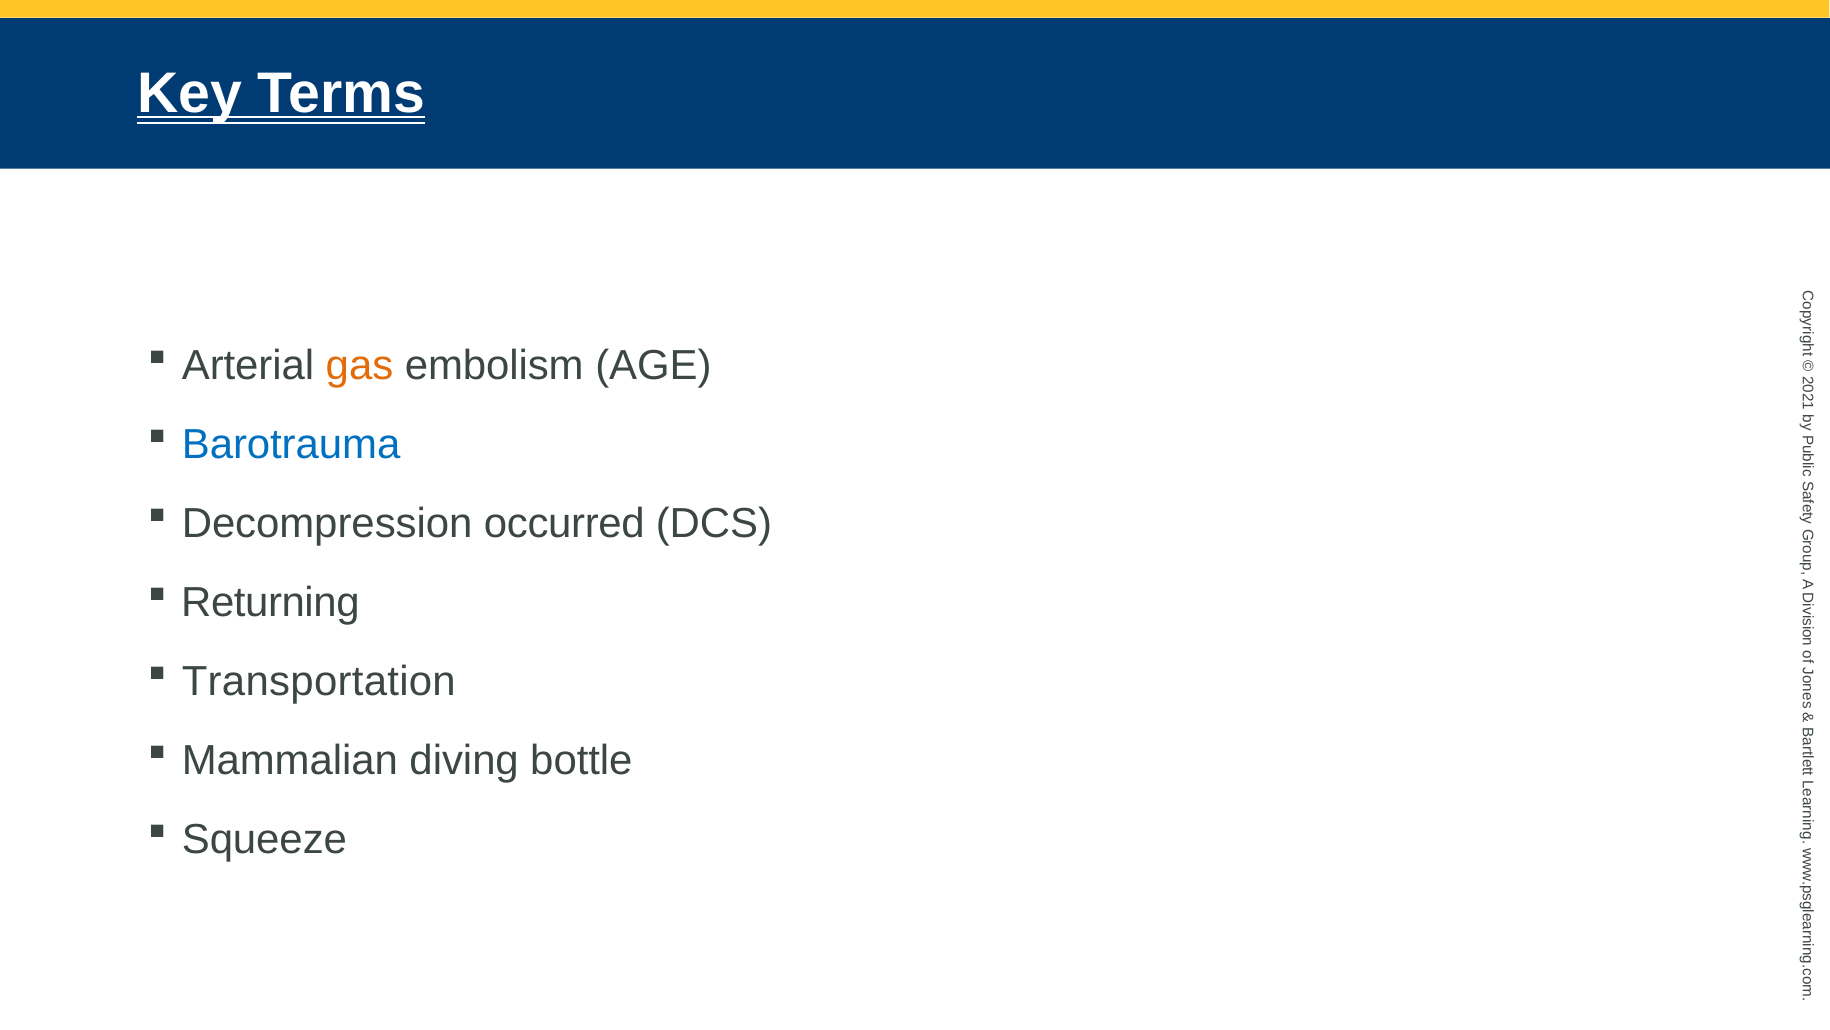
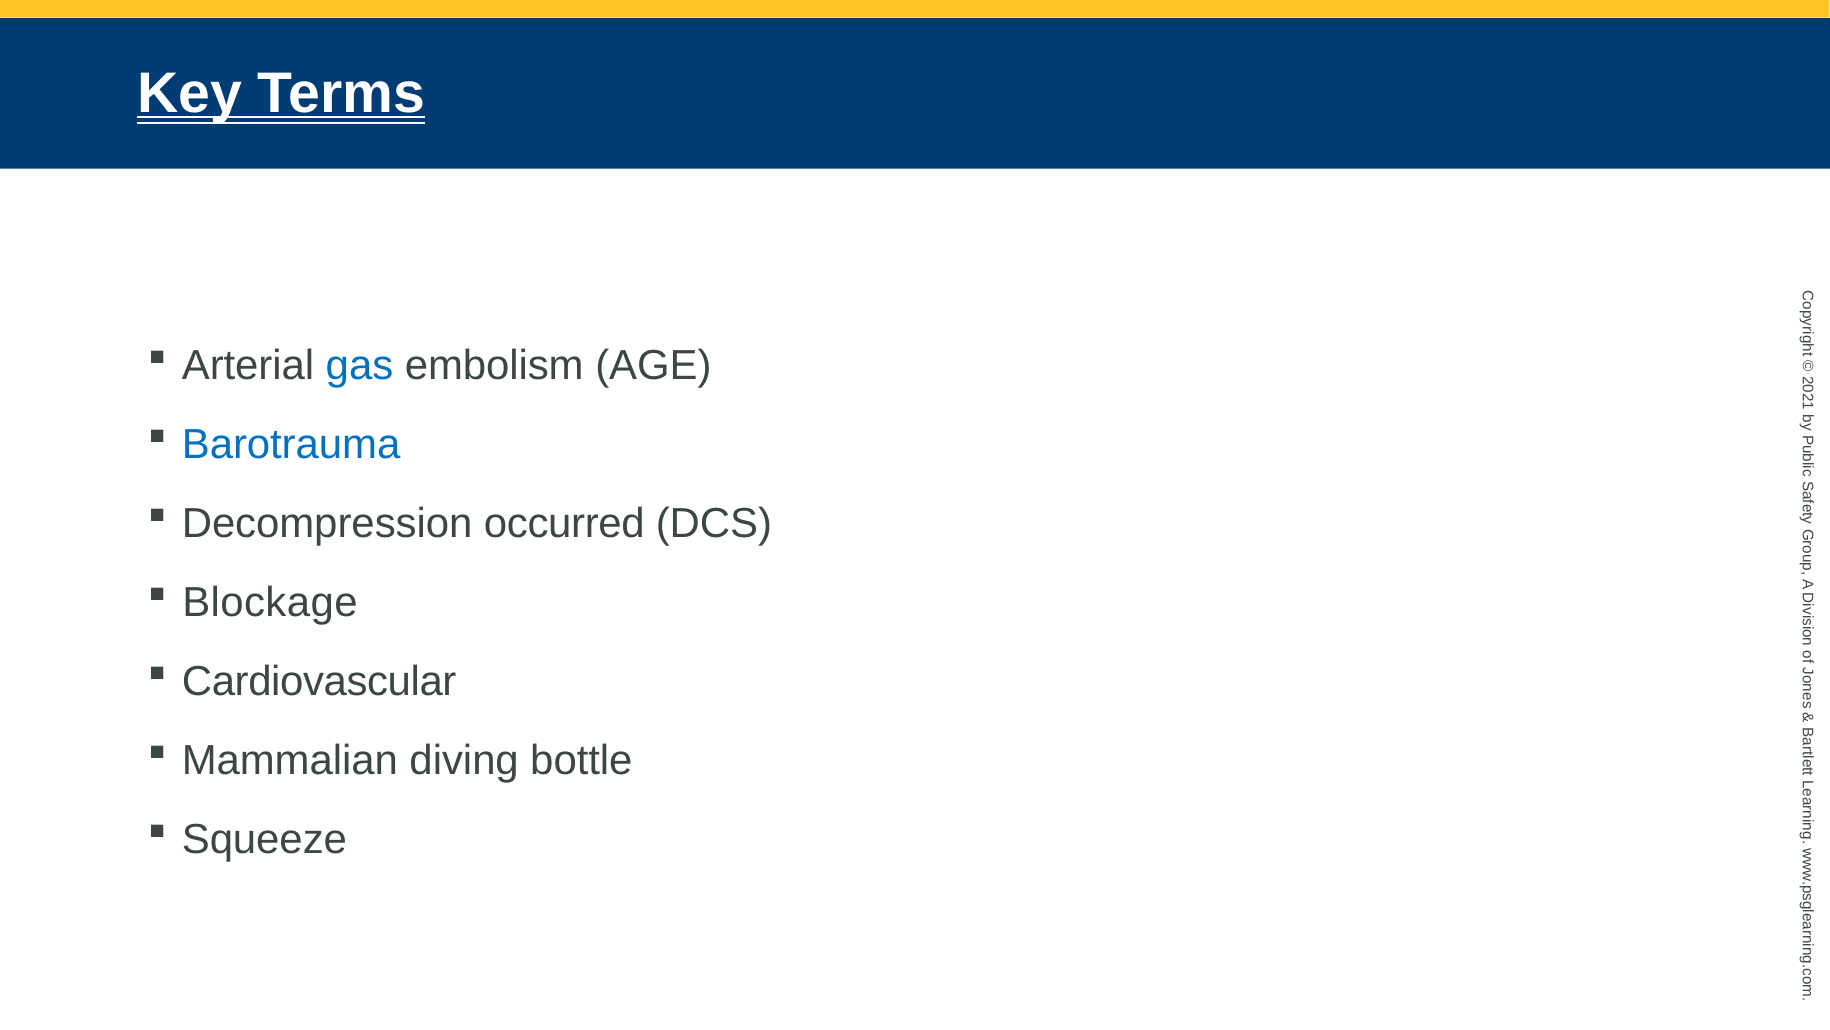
gas colour: orange -> blue (360, 366)
Returning: Returning -> Blockage (270, 602)
Transportation: Transportation -> Cardiovascular (319, 681)
